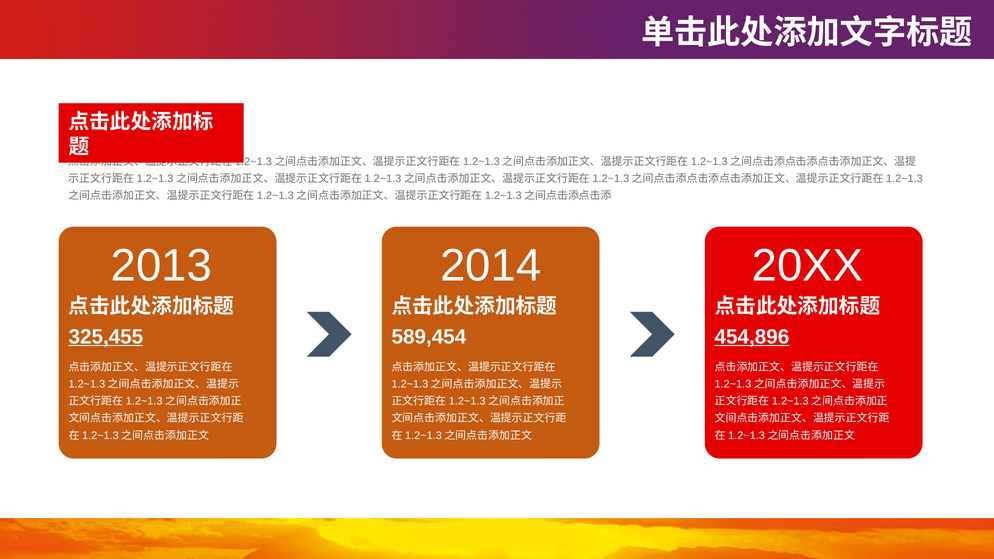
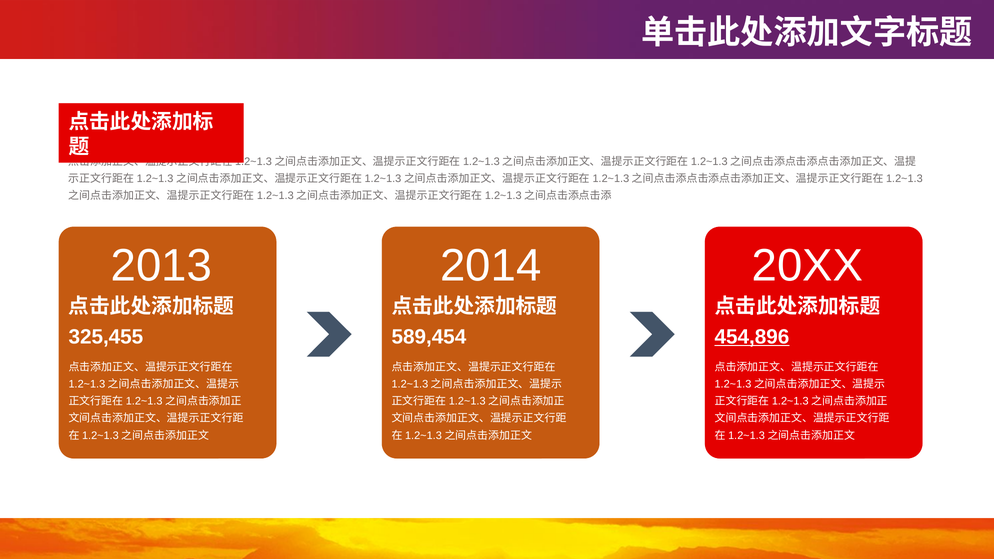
325,455 underline: present -> none (106, 337)
